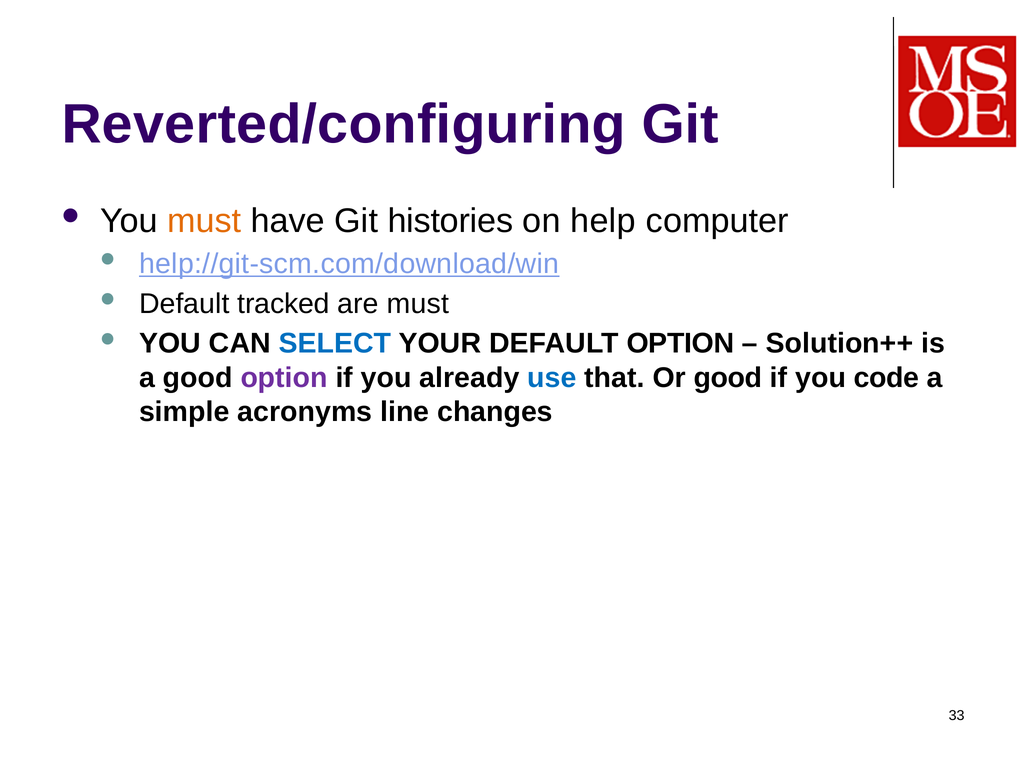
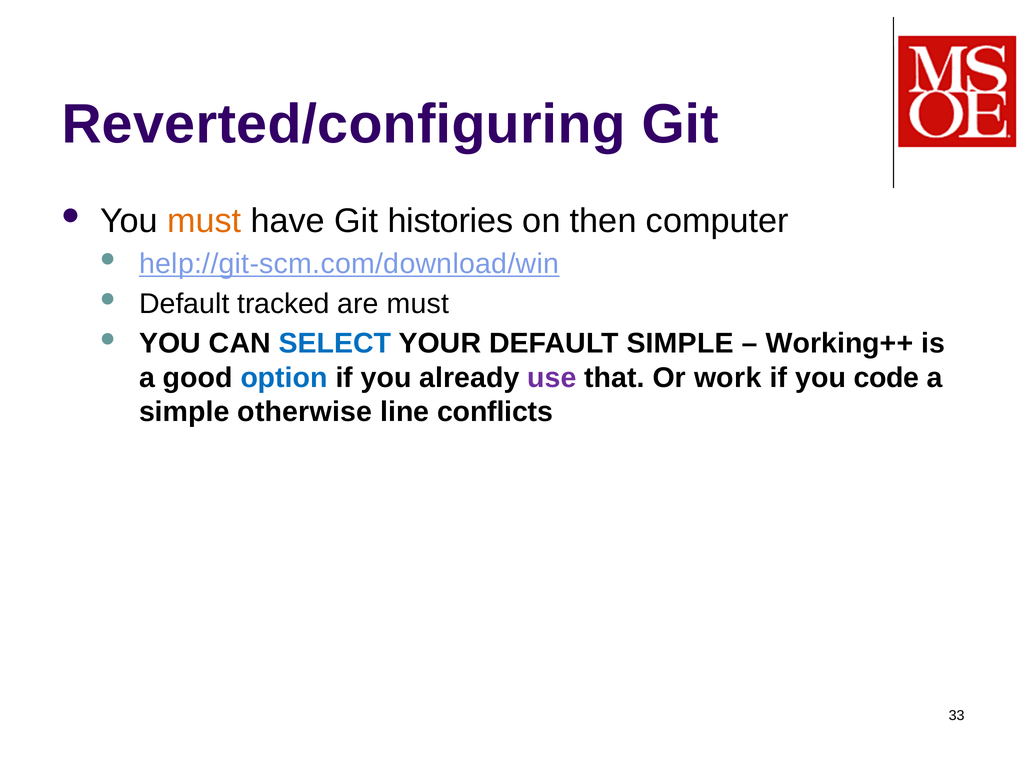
help: help -> then (603, 221)
DEFAULT OPTION: OPTION -> SIMPLE (680, 344)
Solution++: Solution++ -> Working++ (839, 344)
option colour: purple -> blue (284, 378)
use colour: blue -> purple (552, 378)
Or good: good -> work (728, 378)
acronyms: acronyms -> otherwise (305, 412)
changes: changes -> conflicts (495, 412)
